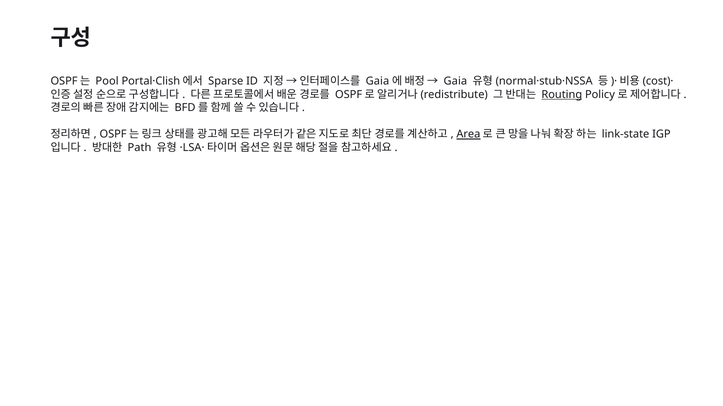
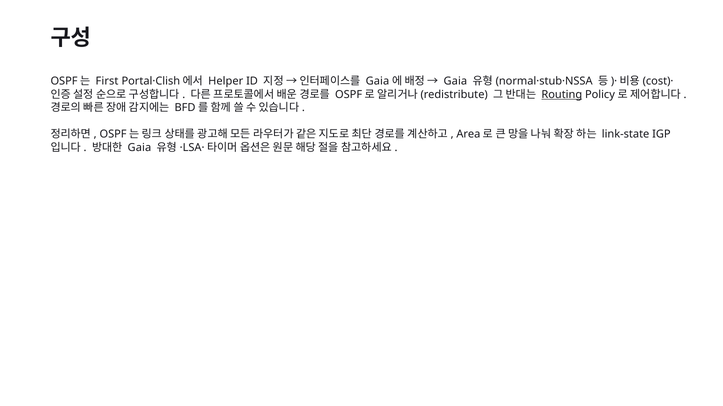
Pool: Pool -> First (107, 81)
Sparse: Sparse -> Helper (226, 81)
Area underline: present -> none (468, 134)
Path: Path -> Gaia (139, 148)
